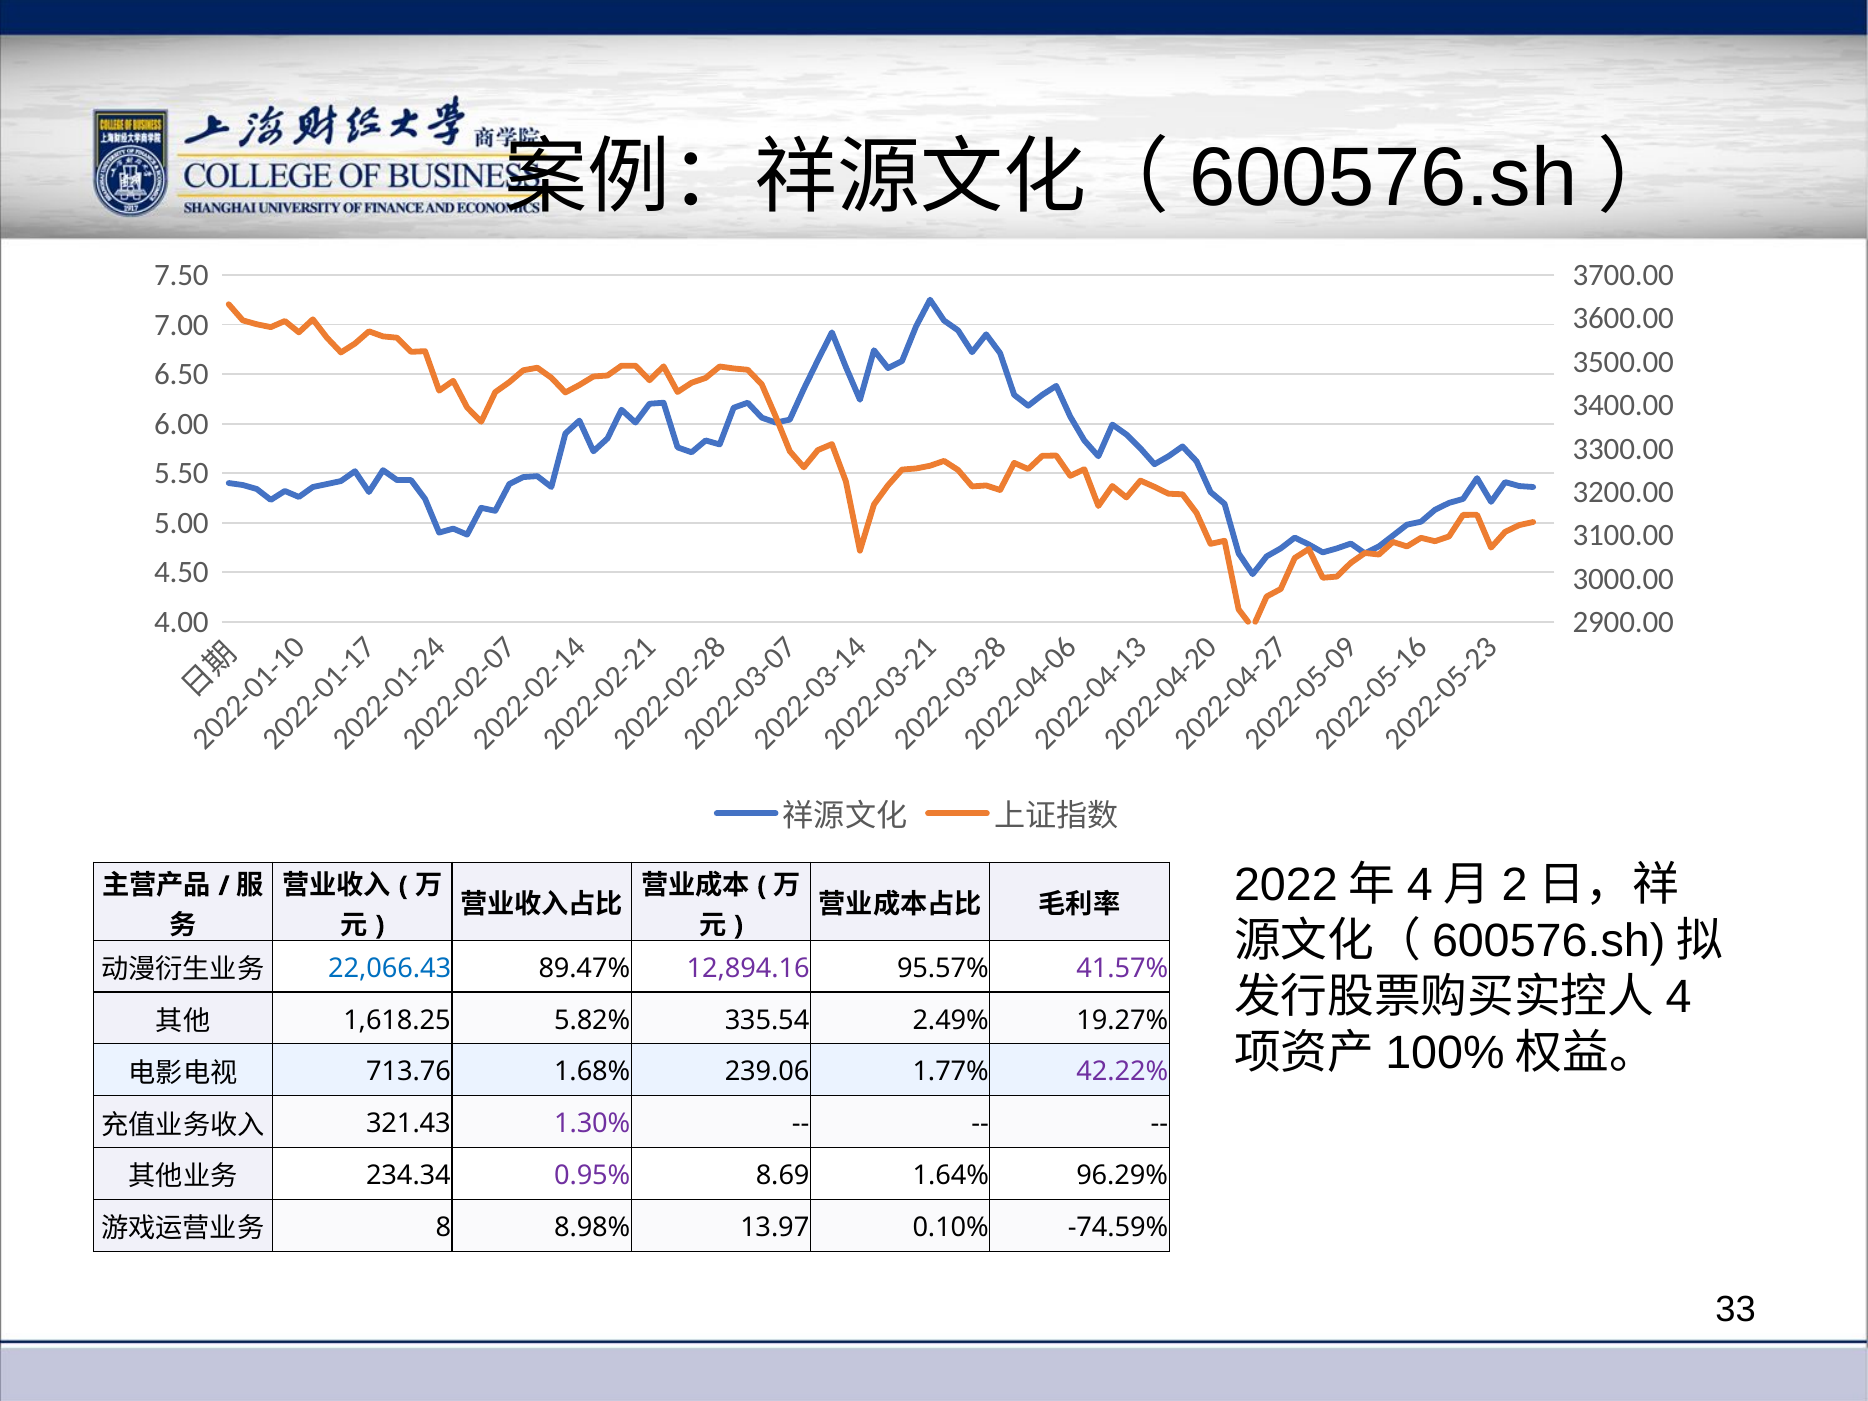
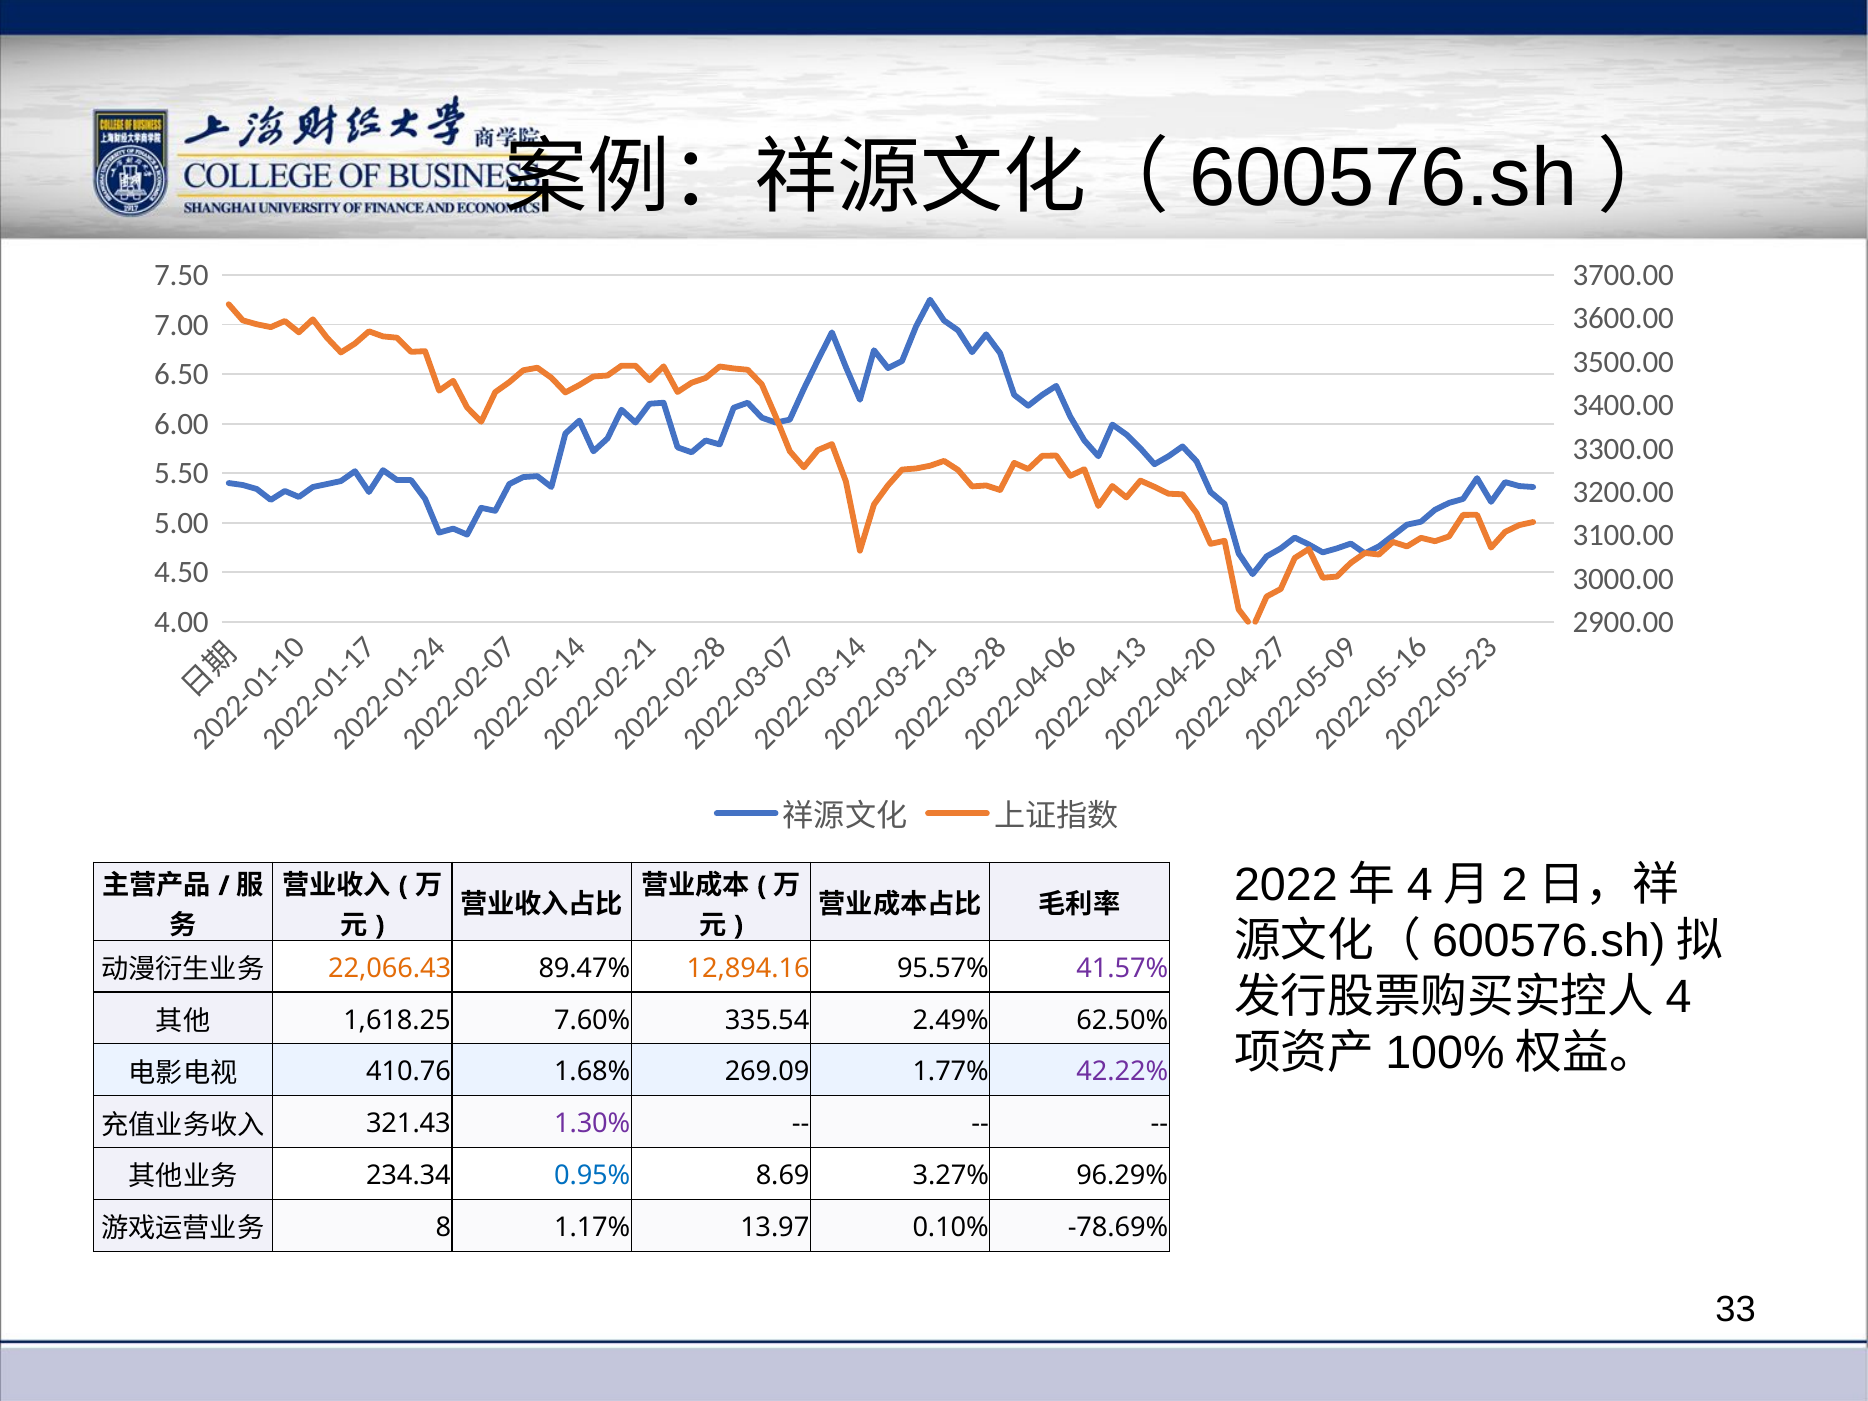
22,066.43 colour: blue -> orange (390, 968)
12,894.16 colour: purple -> orange (748, 968)
5.82%: 5.82% -> 7.60% (592, 1020)
19.27%: 19.27% -> 62.50% (1122, 1020)
713.76: 713.76 -> 410.76 (409, 1072)
239.06: 239.06 -> 269.09 (767, 1072)
0.95% colour: purple -> blue (592, 1176)
1.64%: 1.64% -> 3.27% (951, 1176)
8.98%: 8.98% -> 1.17% (592, 1228)
-74.59%: -74.59% -> -78.69% (1118, 1228)
